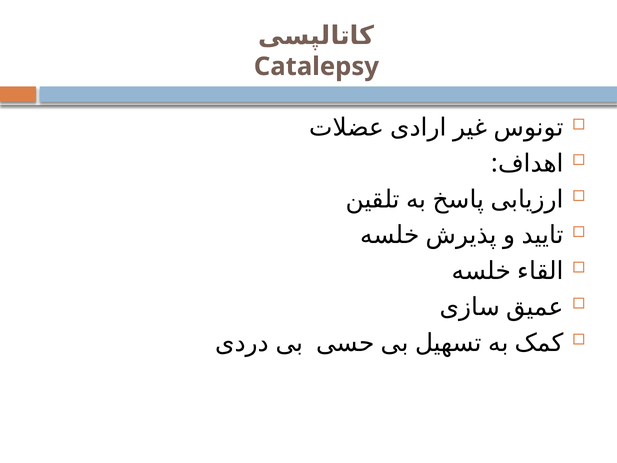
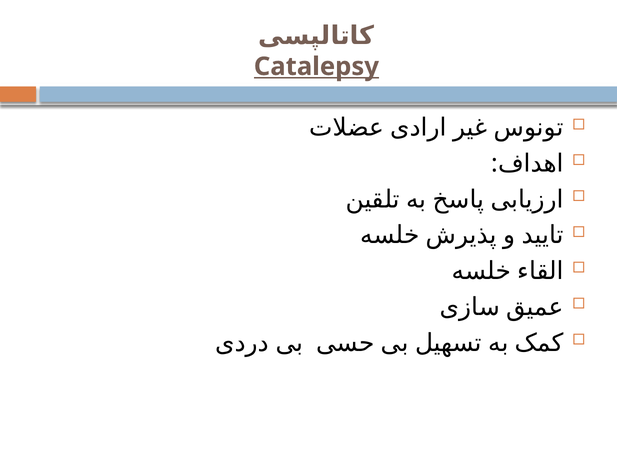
Catalepsy underline: none -> present (316, 67)
